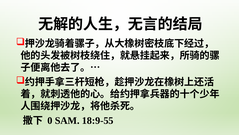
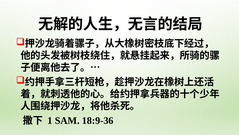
0: 0 -> 1 (50, 120)
18:9-55: 18:9-55 -> 18:9-36 (98, 120)
